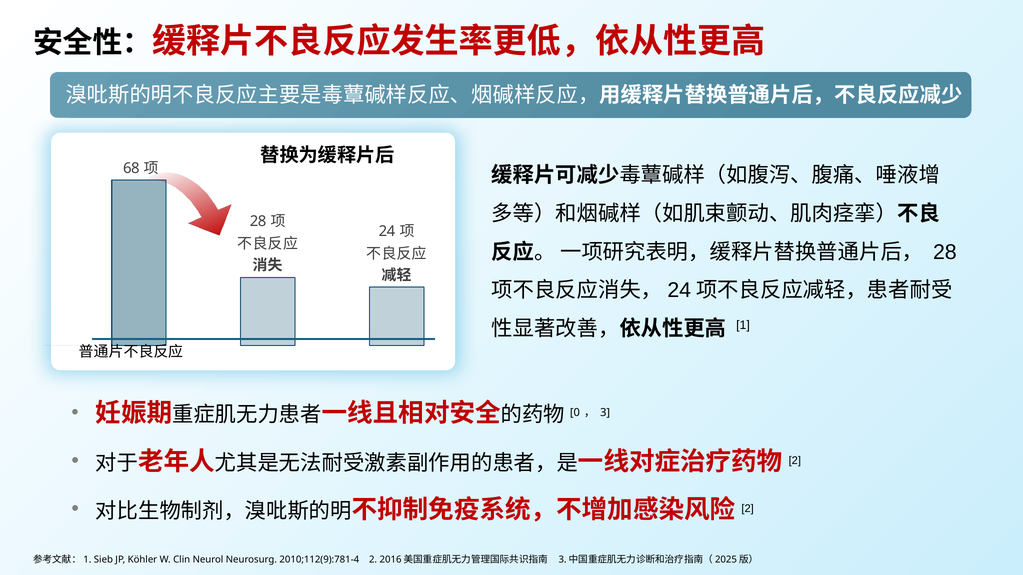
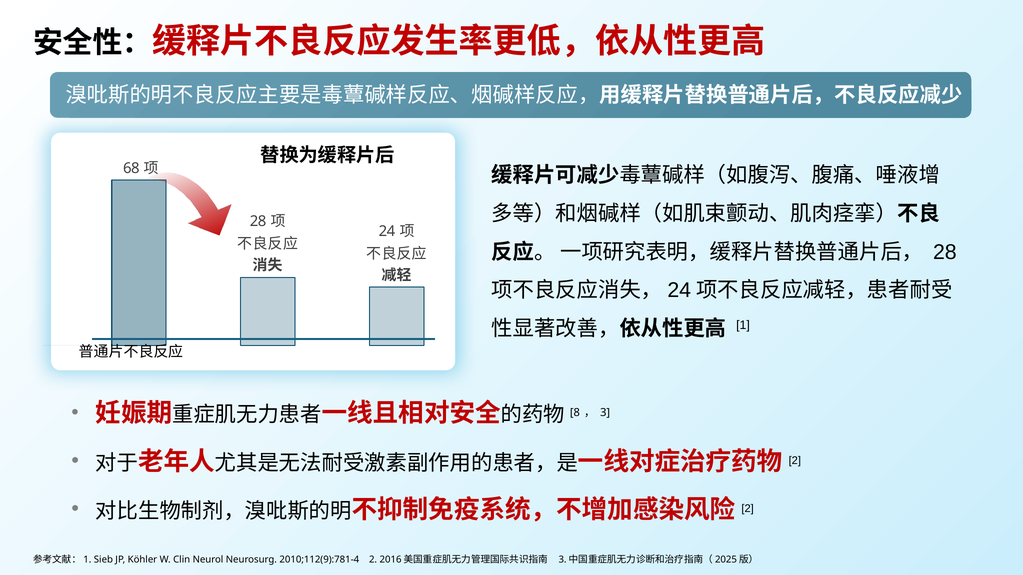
0: 0 -> 8 (575, 413)
